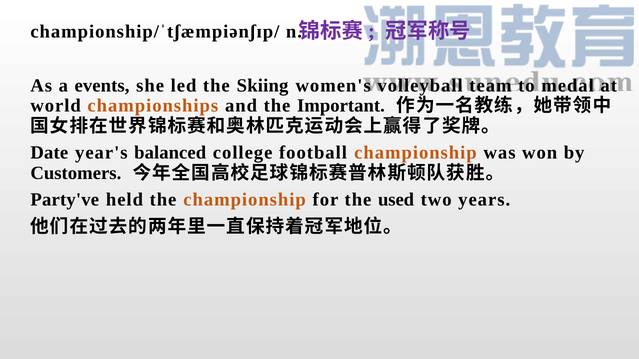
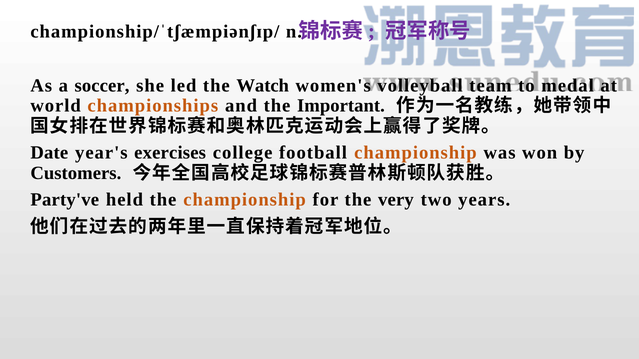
events: events -> soccer (102, 86)
Skiing: Skiing -> Watch (263, 86)
balanced: balanced -> exercises (170, 153)
used: used -> very (396, 200)
